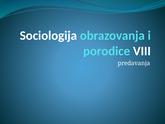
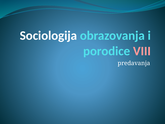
VIII colour: white -> pink (142, 51)
